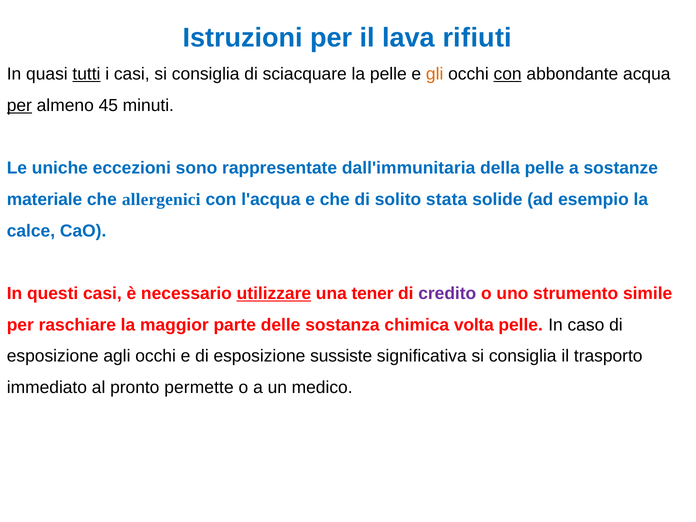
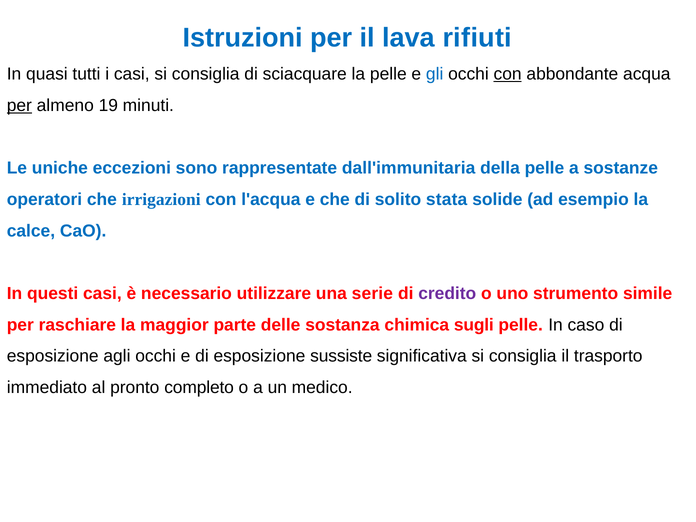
tutti underline: present -> none (86, 74)
gli colour: orange -> blue (435, 74)
45: 45 -> 19 (108, 106)
materiale: materiale -> operatori (44, 200)
allergenici: allergenici -> irrigazioni (161, 200)
utilizzare underline: present -> none (274, 293)
tener: tener -> serie (372, 293)
volta: volta -> sugli (474, 325)
permette: permette -> completo (199, 387)
